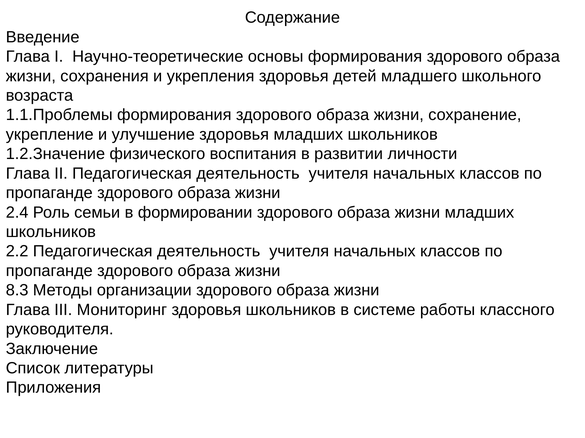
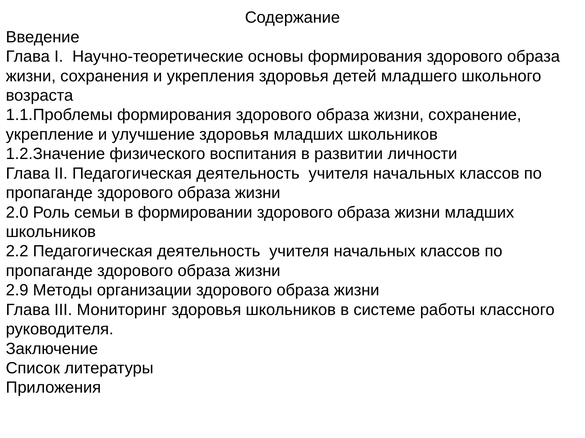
2.4: 2.4 -> 2.0 (17, 213)
8.3: 8.3 -> 2.9 (17, 291)
